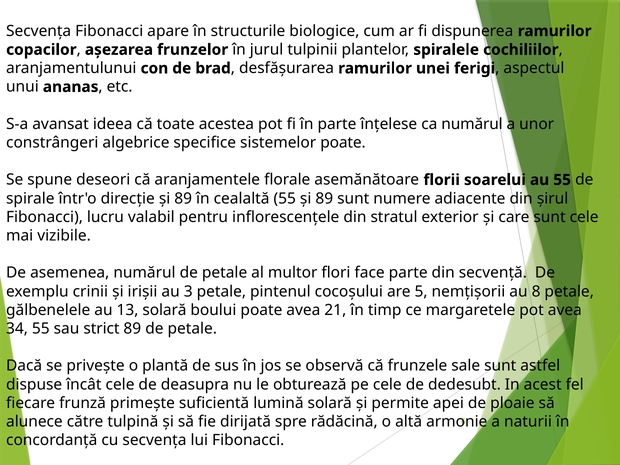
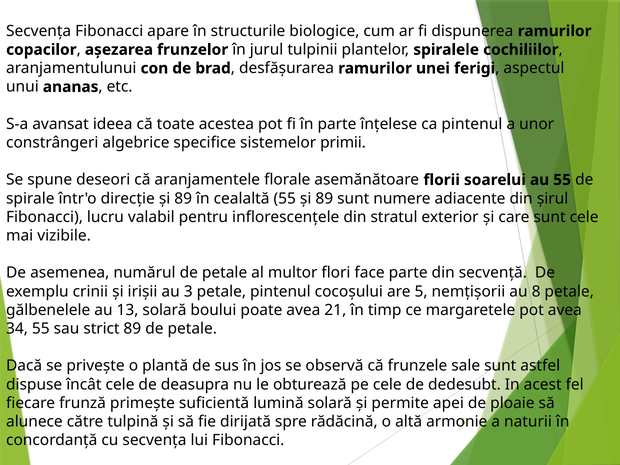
ca numărul: numărul -> pintenul (472, 124)
sistemelor poate: poate -> primii (343, 143)
